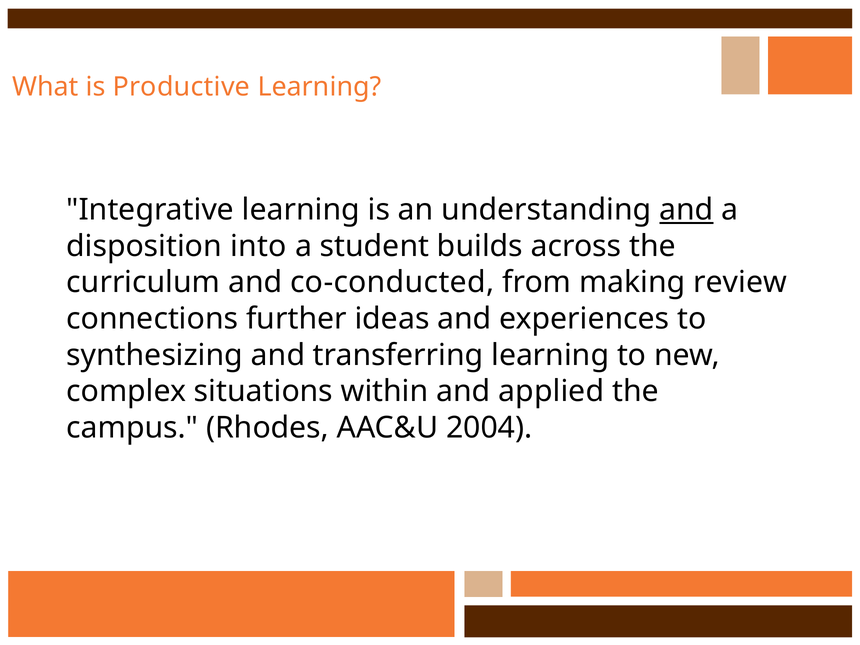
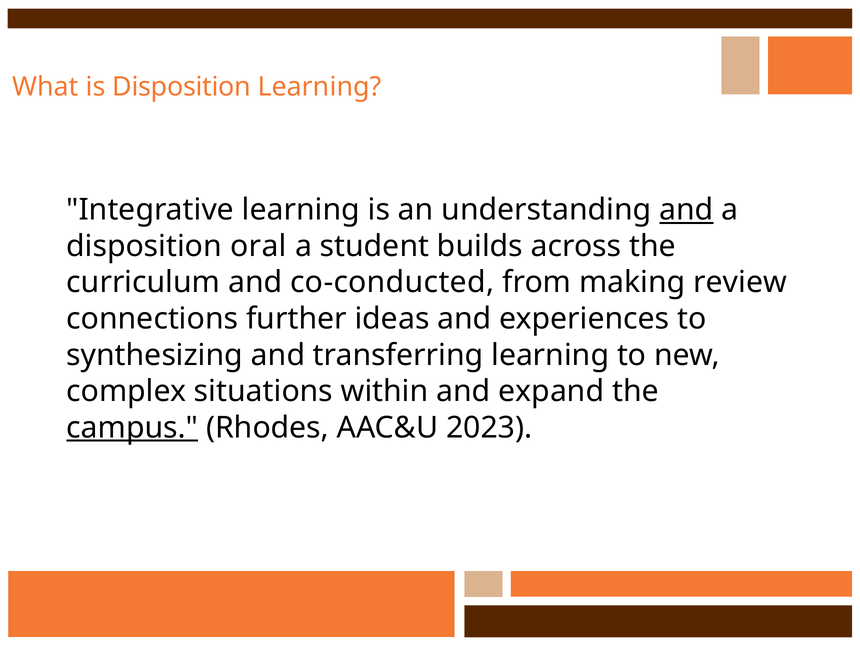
is Productive: Productive -> Disposition (182, 87)
into: into -> oral (258, 246)
applied: applied -> expand (551, 391)
campus underline: none -> present (132, 428)
2004: 2004 -> 2023 (489, 428)
